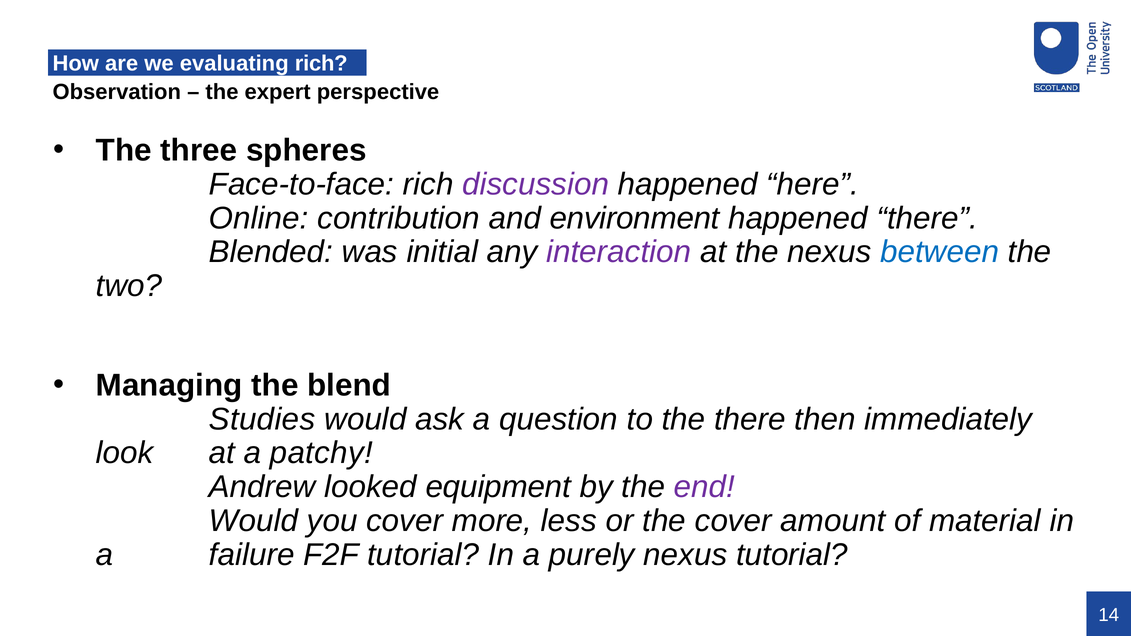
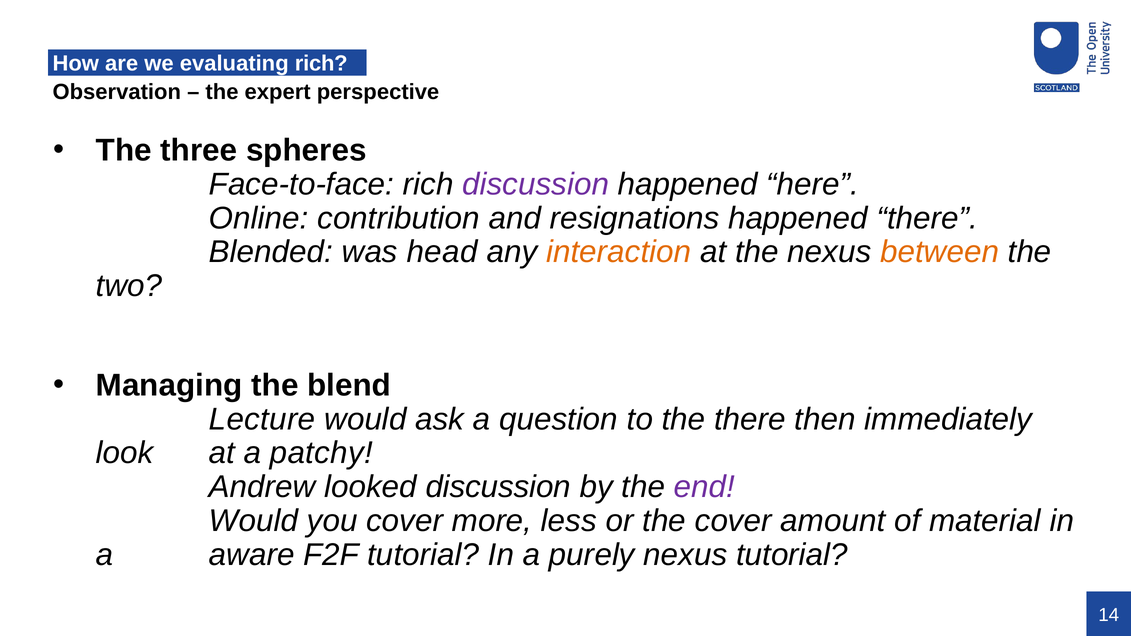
environment: environment -> resignations (634, 218)
initial: initial -> head (442, 252)
interaction colour: purple -> orange (619, 252)
between colour: blue -> orange (940, 252)
Studies: Studies -> Lecture (262, 419)
looked equipment: equipment -> discussion (498, 487)
failure: failure -> aware (252, 555)
